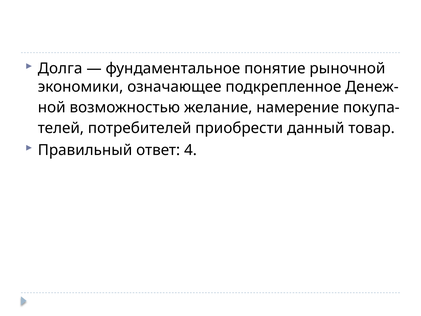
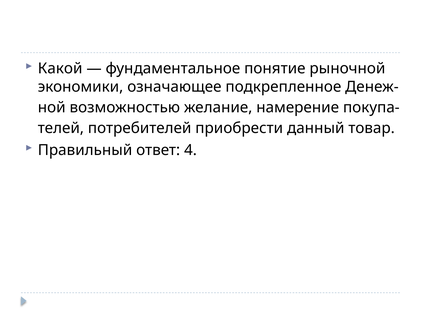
Долга: Долга -> Какой (60, 68)
